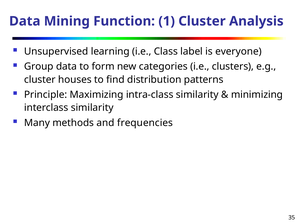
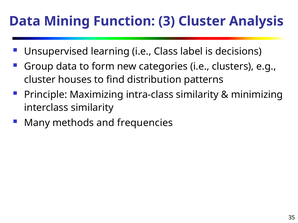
1: 1 -> 3 (167, 21)
everyone: everyone -> decisions (238, 52)
